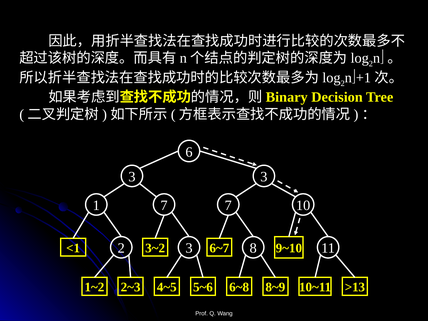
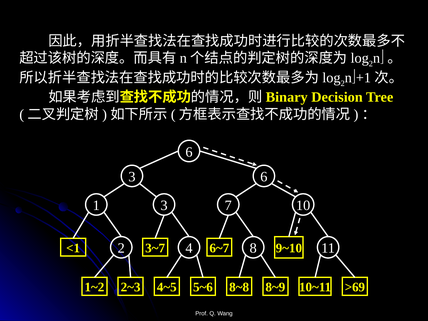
3 3: 3 -> 6 (264, 177)
1 7: 7 -> 3 (164, 205)
2 3: 3 -> 4 (189, 248)
3~2: 3~2 -> 3~7 (155, 248)
6~8: 6~8 -> 8~8 (239, 287)
>13: >13 -> >69 (355, 287)
